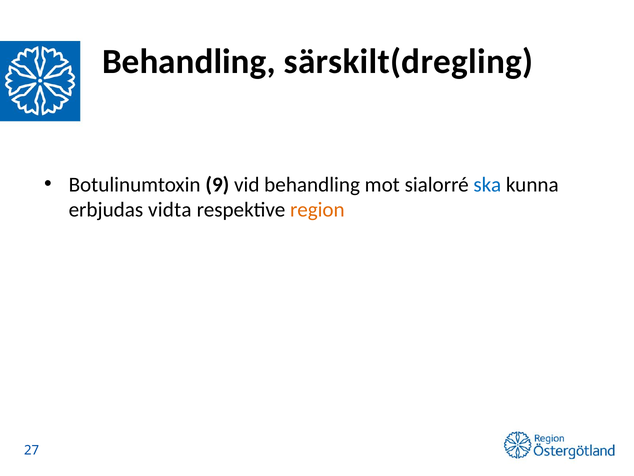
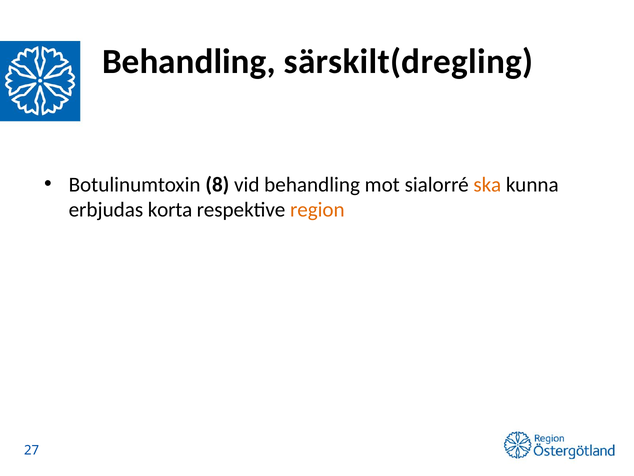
9: 9 -> 8 (217, 184)
ska colour: blue -> orange (487, 184)
vidta: vidta -> korta (170, 210)
